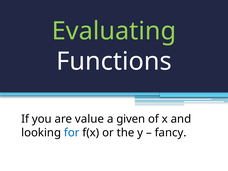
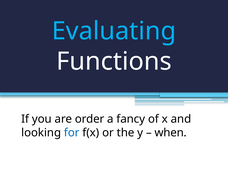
Evaluating colour: light green -> light blue (114, 31)
value: value -> order (90, 119)
given: given -> fancy (131, 119)
fancy: fancy -> when (171, 133)
